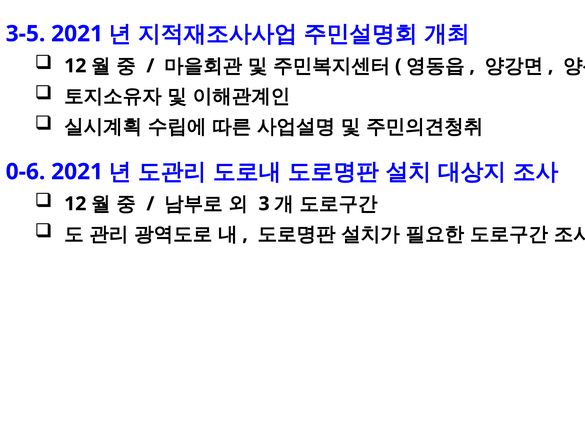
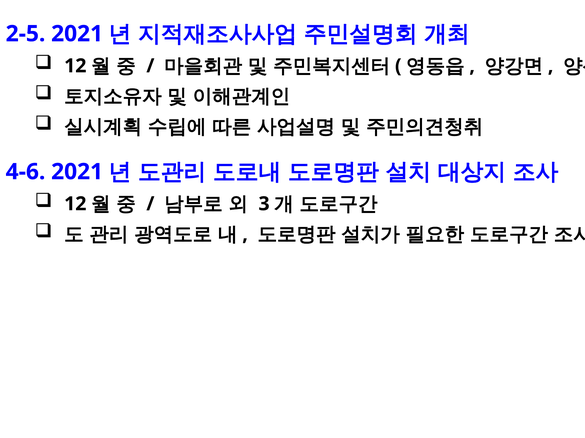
3-5: 3-5 -> 2-5 (25, 34)
0-6: 0-6 -> 4-6 (25, 172)
